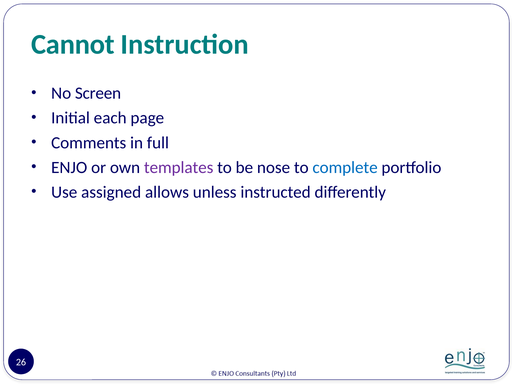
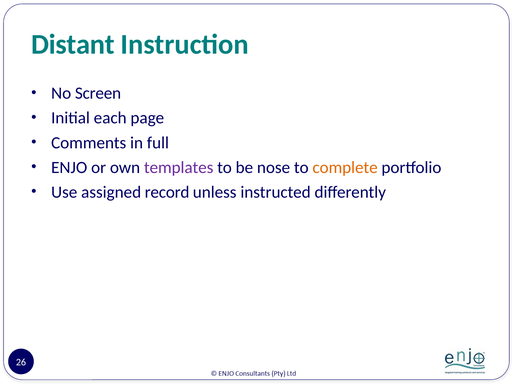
Cannot: Cannot -> Distant (73, 44)
complete colour: blue -> orange (345, 167)
allows: allows -> record (167, 192)
